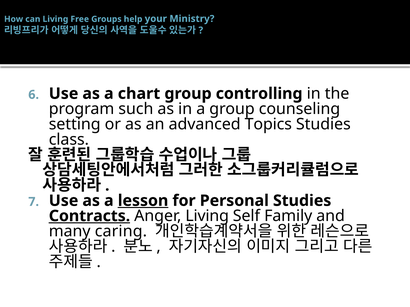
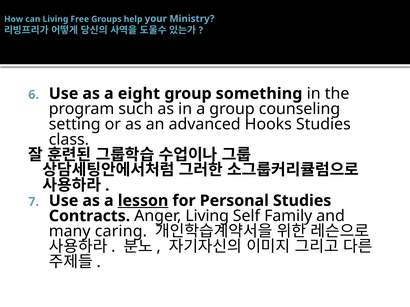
chart: chart -> eight (139, 94)
controlling: controlling -> something (259, 94)
Topics: Topics -> Hooks (268, 124)
Contracts underline: present -> none (89, 216)
